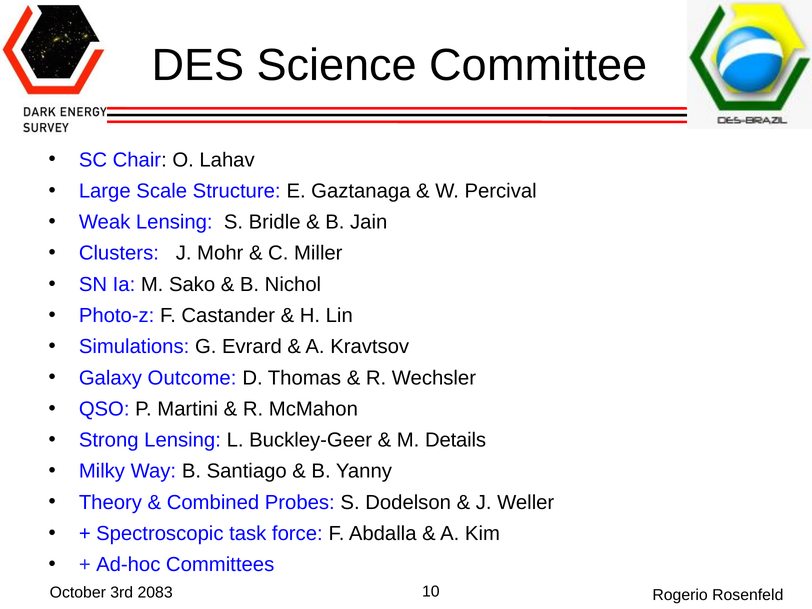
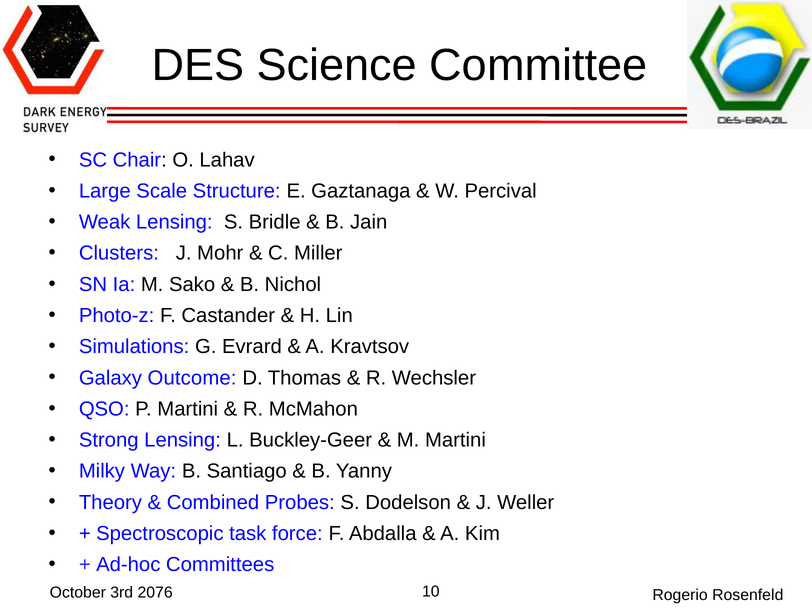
M Details: Details -> Martini (455, 440)
2083: 2083 -> 2076 (155, 593)
